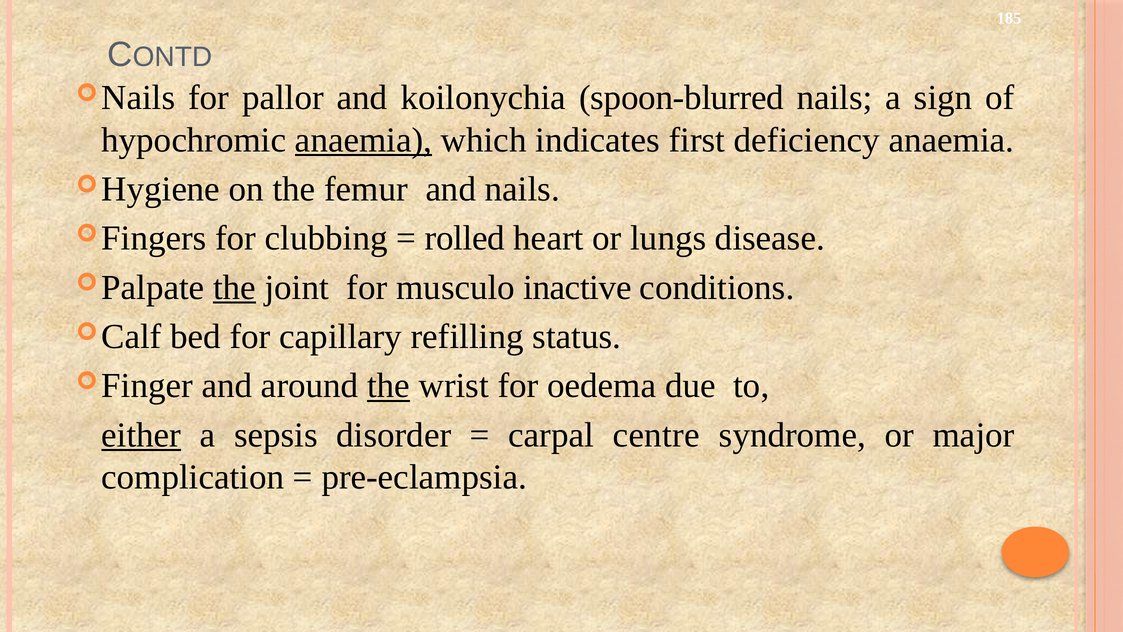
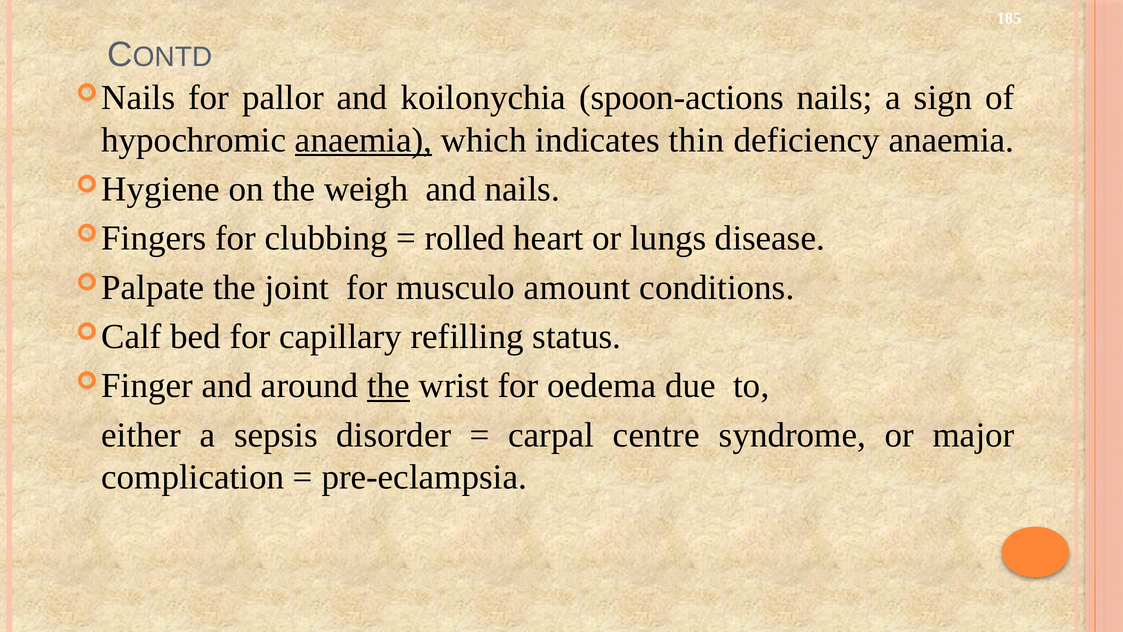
spoon-blurred: spoon-blurred -> spoon-actions (681, 98)
first: first -> thin (697, 140)
femur: femur -> weigh (366, 189)
the underline: present -> none (235, 287)
inactive: inactive -> amount (577, 287)
either underline: present -> none (141, 435)
